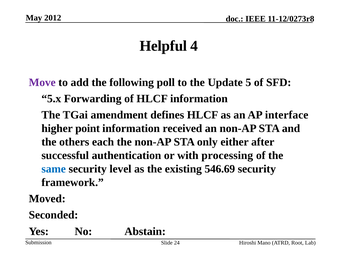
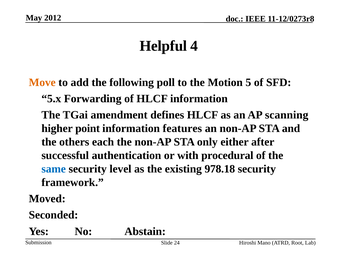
Move colour: purple -> orange (42, 82)
Update: Update -> Motion (225, 82)
interface: interface -> scanning (287, 115)
received: received -> features (182, 129)
processing: processing -> procedural (227, 156)
546.69: 546.69 -> 978.18 (220, 169)
